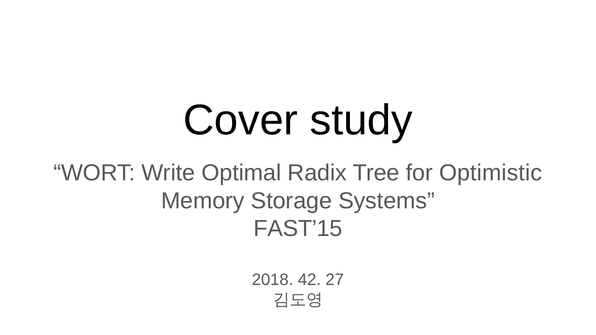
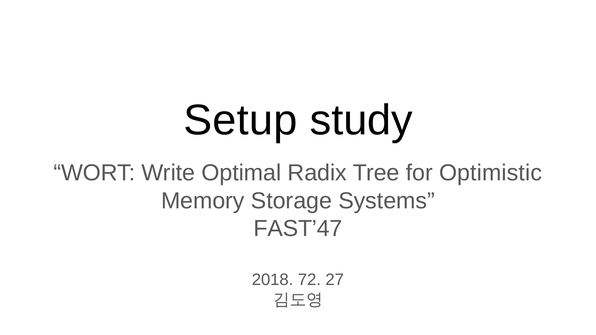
Cover: Cover -> Setup (240, 120)
FAST’15: FAST’15 -> FAST’47 (298, 229)
42: 42 -> 72 (309, 280)
